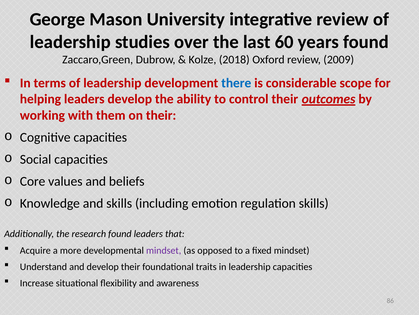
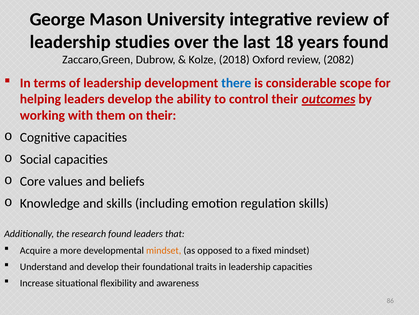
60: 60 -> 18 (284, 42)
2009: 2009 -> 2082 (339, 59)
mindset colour: purple -> orange (164, 250)
